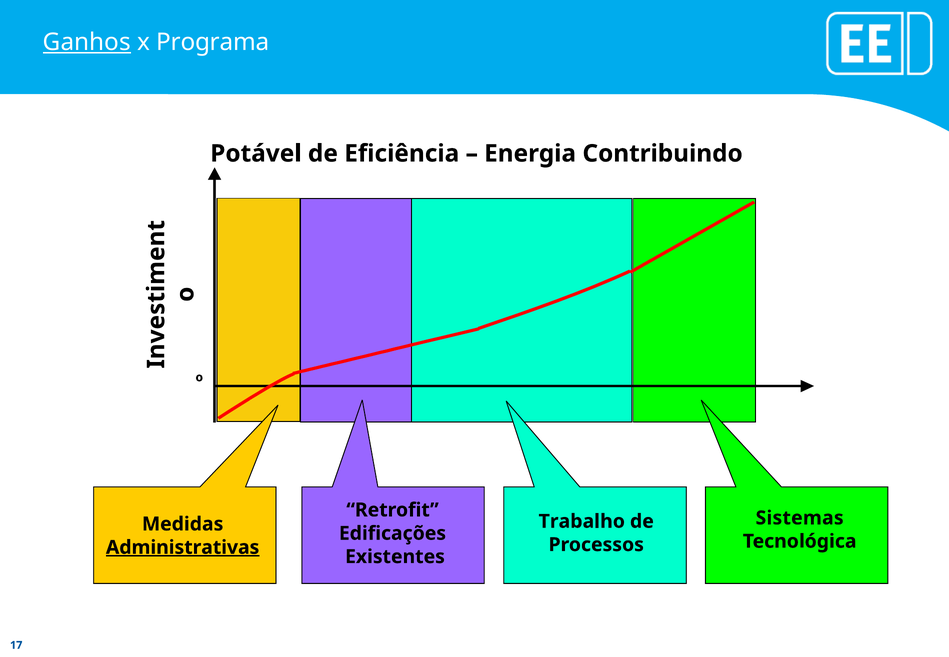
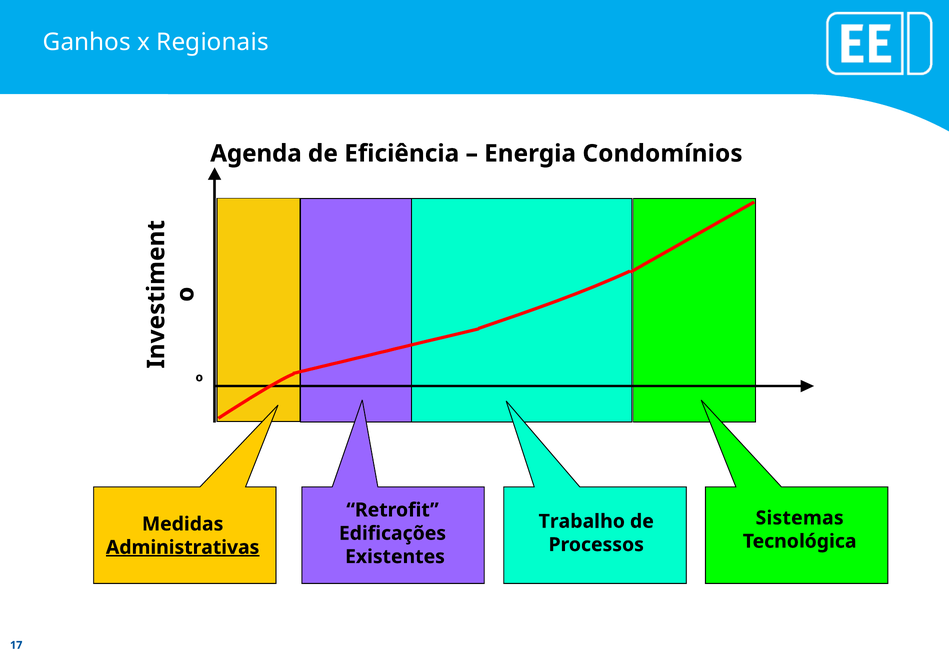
Ganhos underline: present -> none (87, 42)
Programa: Programa -> Regionais (213, 42)
Potável: Potável -> Agenda (256, 154)
Contribuindo: Contribuindo -> Condomínios (663, 154)
